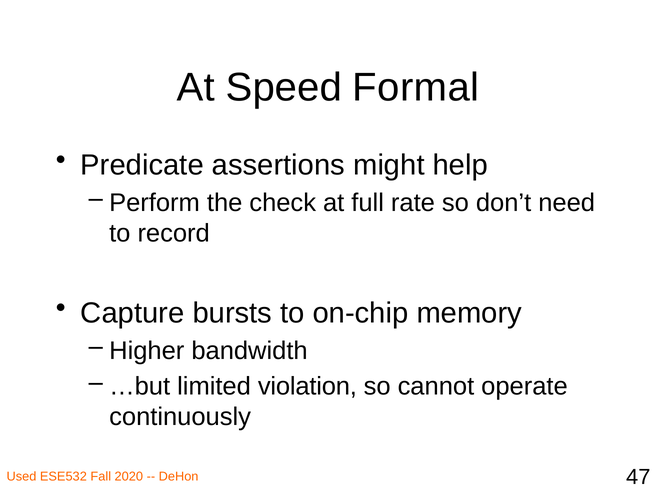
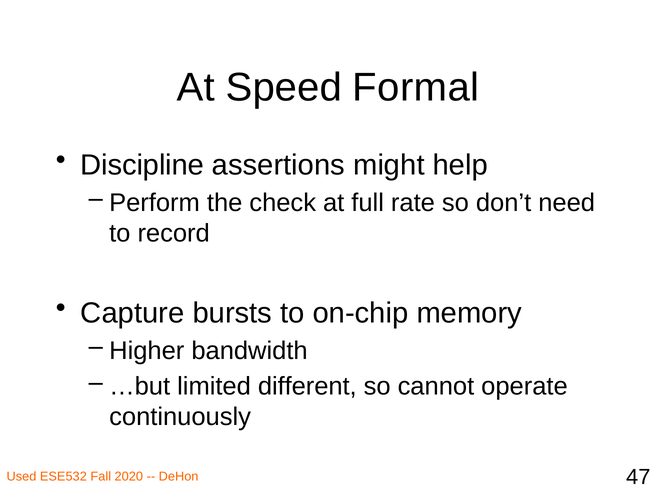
Predicate: Predicate -> Discipline (142, 165)
violation: violation -> different (307, 387)
